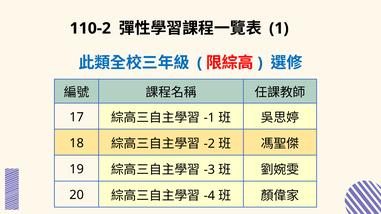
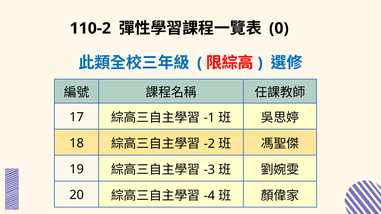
1: 1 -> 0 (279, 28)
